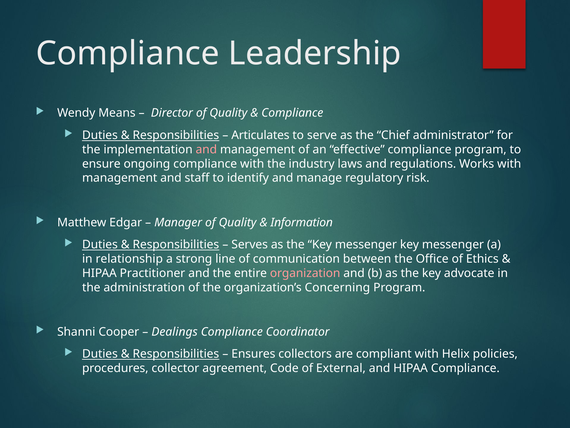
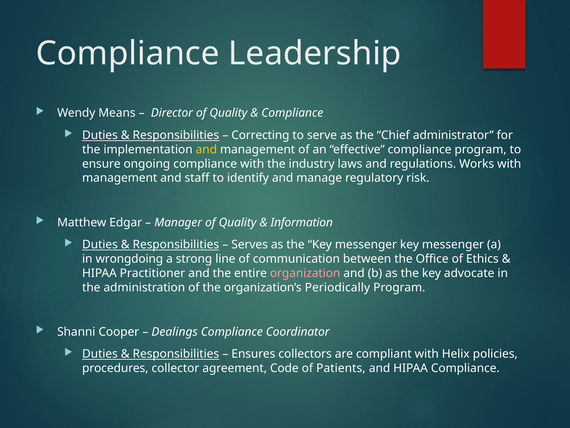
Articulates: Articulates -> Correcting (260, 135)
and colour: pink -> yellow (206, 149)
relationship: relationship -> wrongdoing (129, 259)
Concerning: Concerning -> Periodically (337, 287)
External: External -> Patients (341, 368)
